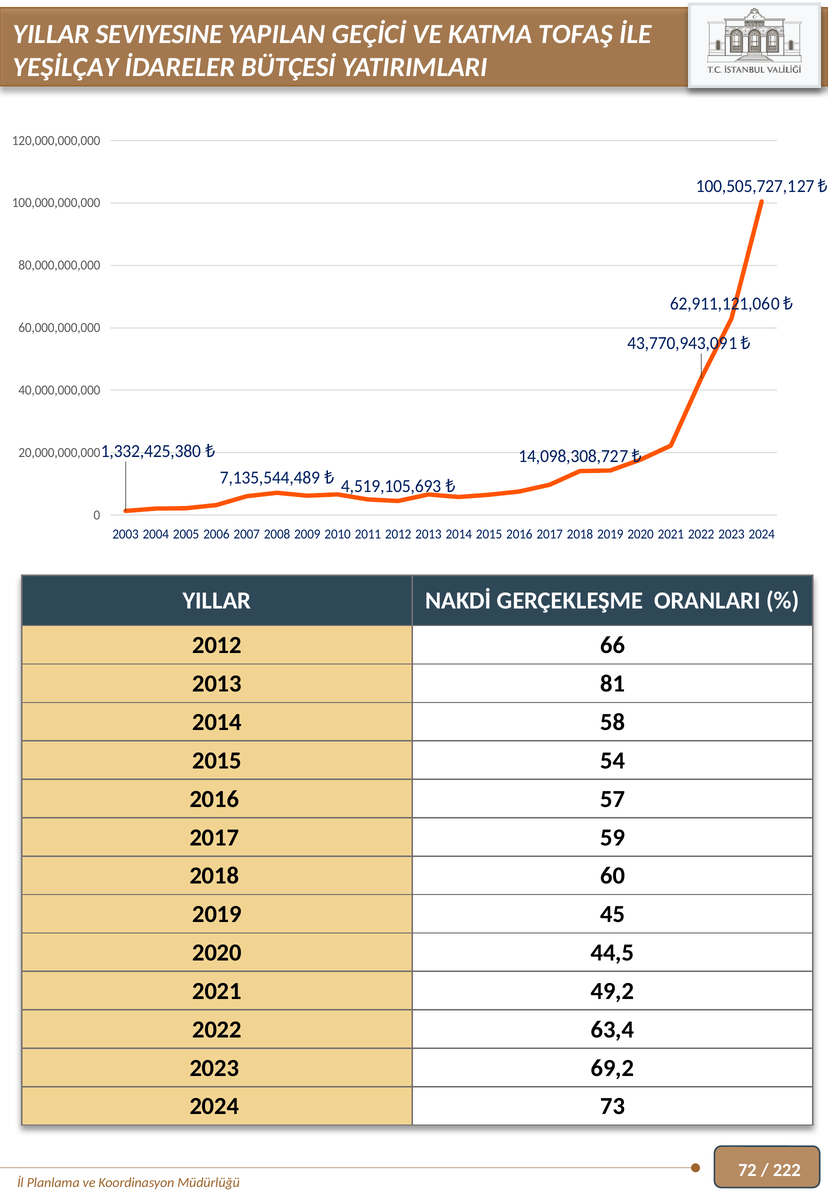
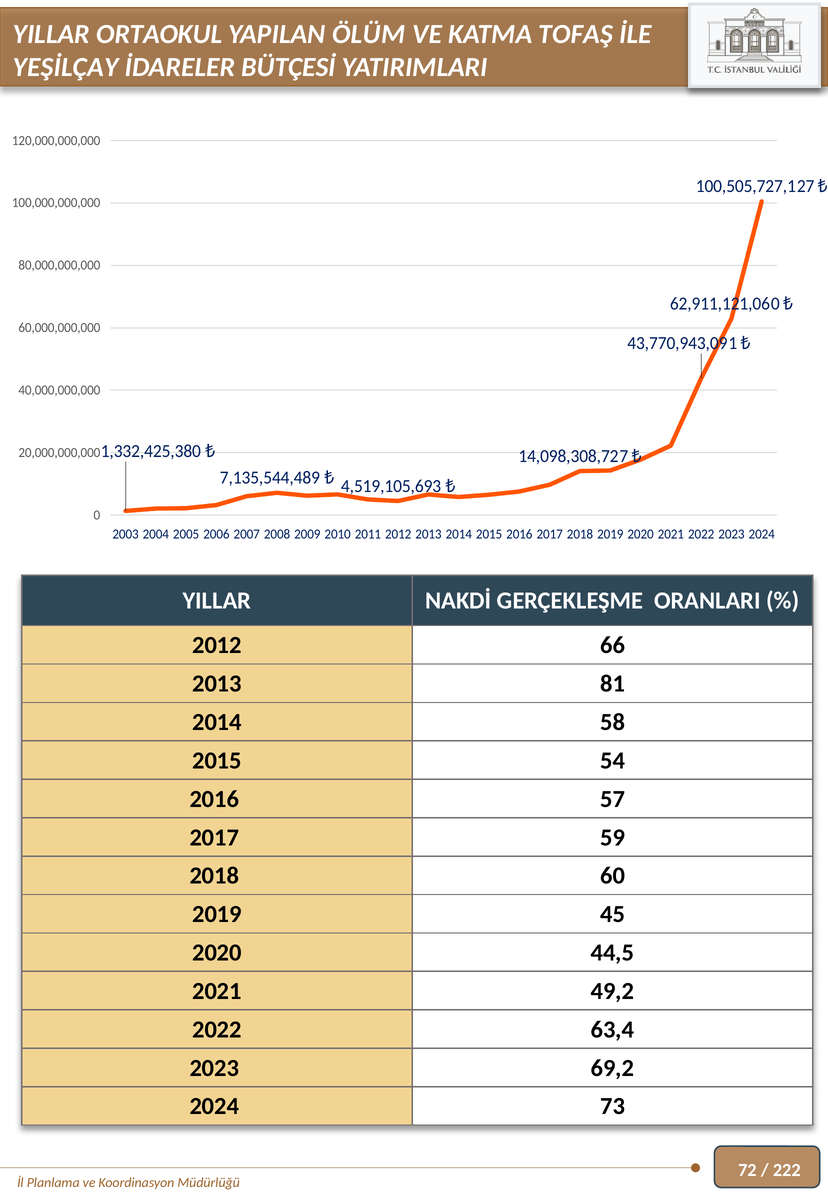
SEVIYESINE: SEVIYESINE -> ORTAOKUL (159, 34)
GEÇİCİ: GEÇİCİ -> ÖLÜM (369, 34)
